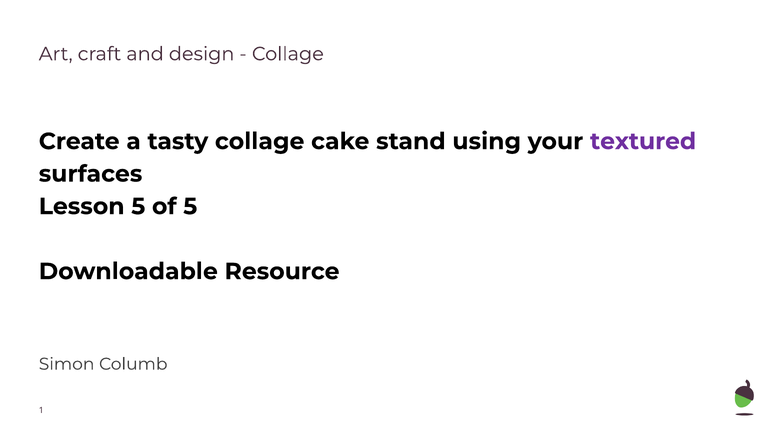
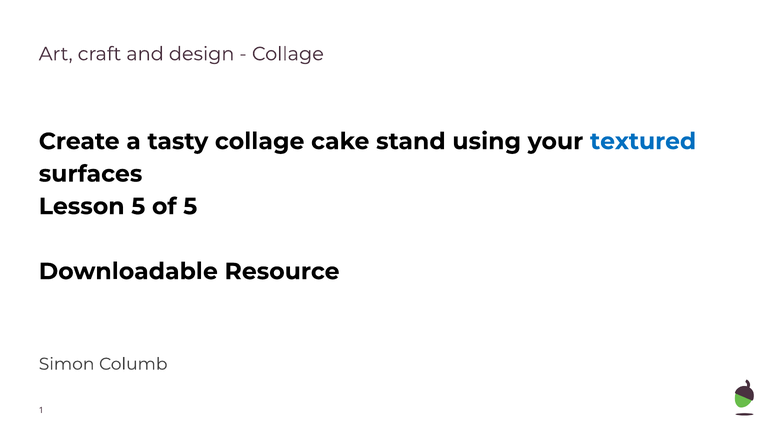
textured colour: purple -> blue (643, 141)
